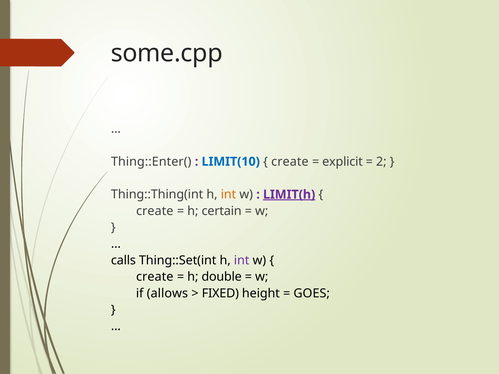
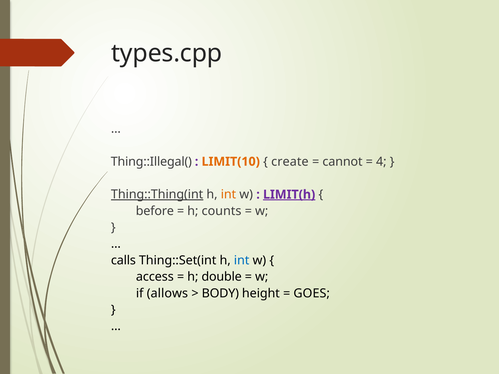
some.cpp: some.cpp -> types.cpp (167, 53)
Thing::Enter(: Thing::Enter( -> Thing::Illegal( (151, 162)
LIMIT(10 colour: blue -> orange (231, 162)
explicit: explicit -> cannot (343, 162)
2: 2 -> 4 (381, 162)
Thing::Thing(int underline: none -> present (157, 195)
create: create -> before (155, 211)
certain: certain -> counts (222, 211)
int colour: purple -> blue (242, 260)
create: create -> access (155, 277)
FIXED: FIXED -> BODY (220, 293)
